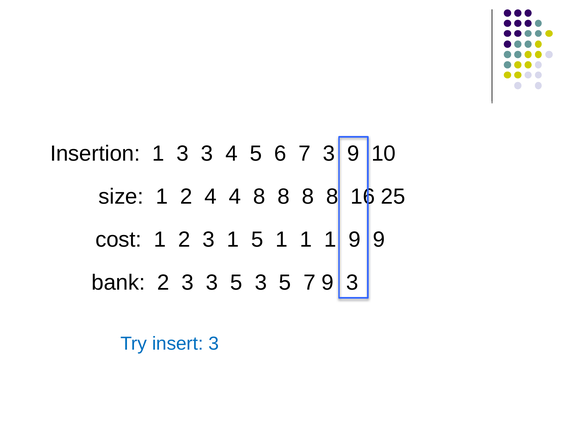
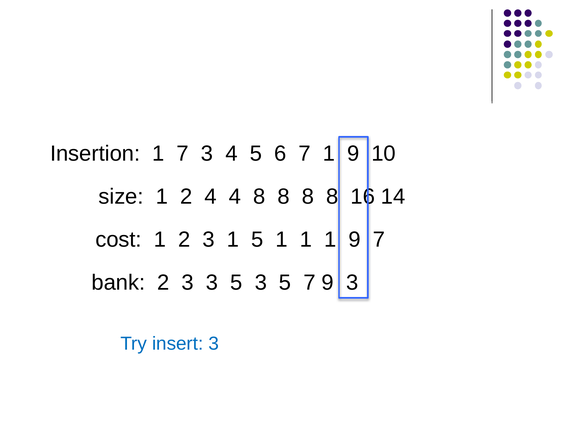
1 3: 3 -> 7 (183, 154)
7 3: 3 -> 1 (329, 154)
25: 25 -> 14 (393, 197)
9: 9 -> 7 (379, 240)
